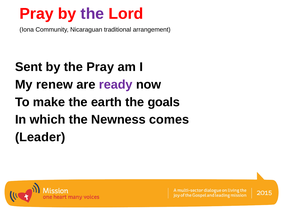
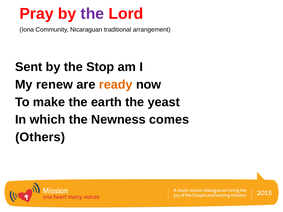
the Pray: Pray -> Stop (100, 67)
ready colour: purple -> orange (116, 85)
goals: goals -> yeast (164, 102)
Leader: Leader -> Others (40, 137)
